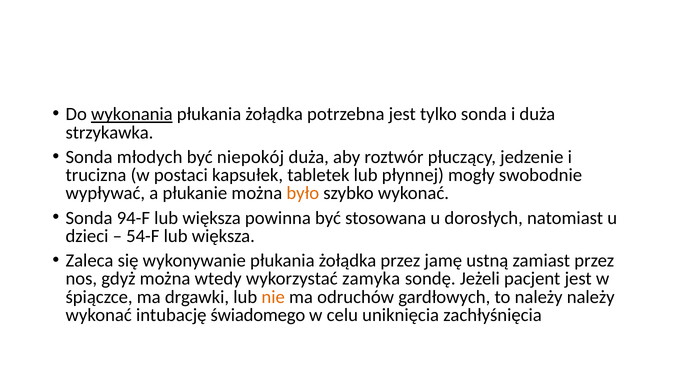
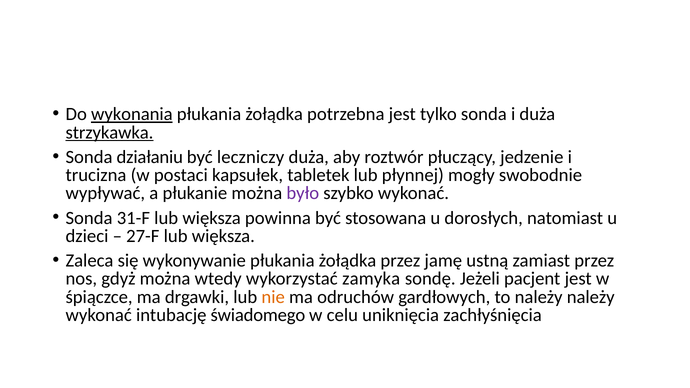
strzykawka underline: none -> present (109, 132)
młodych: młodych -> działaniu (150, 157)
niepokój: niepokój -> leczniczy (251, 157)
było colour: orange -> purple (303, 193)
94-F: 94-F -> 31-F (133, 218)
54-F: 54-F -> 27-F (143, 236)
